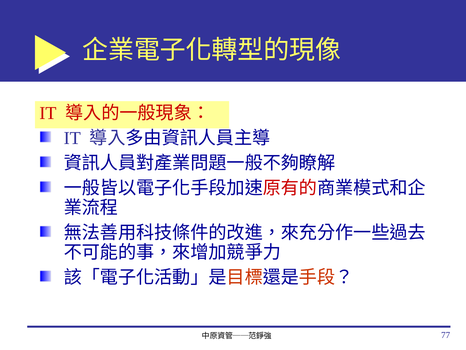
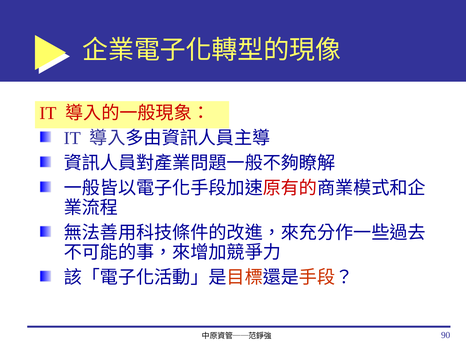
77: 77 -> 90 (446, 335)
